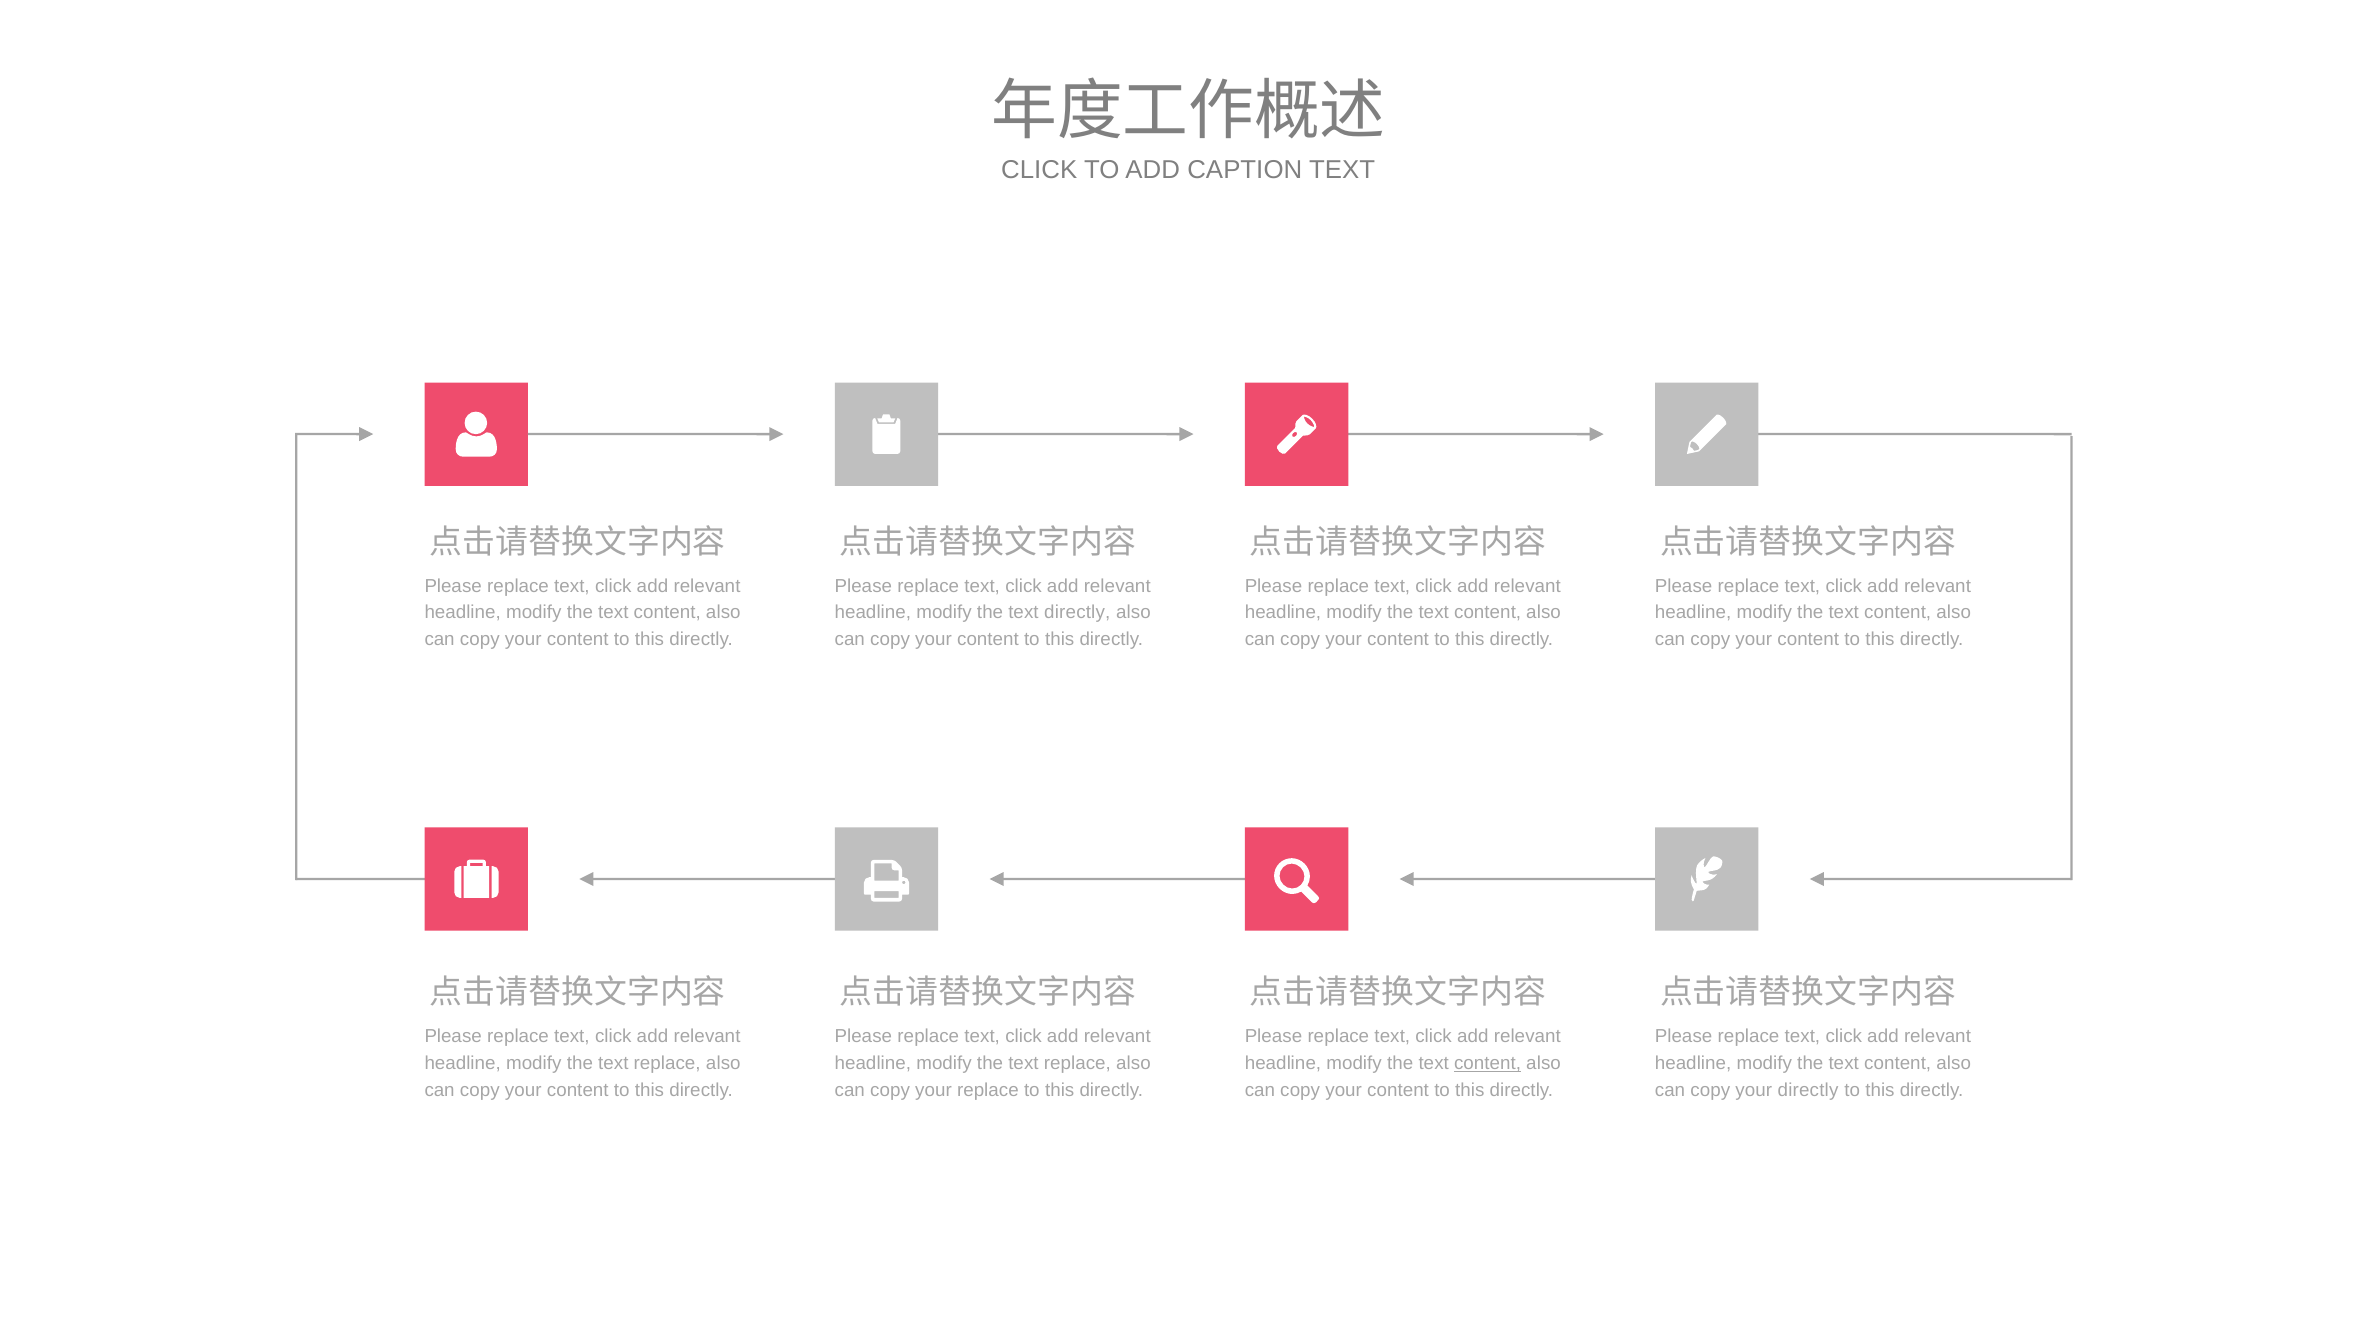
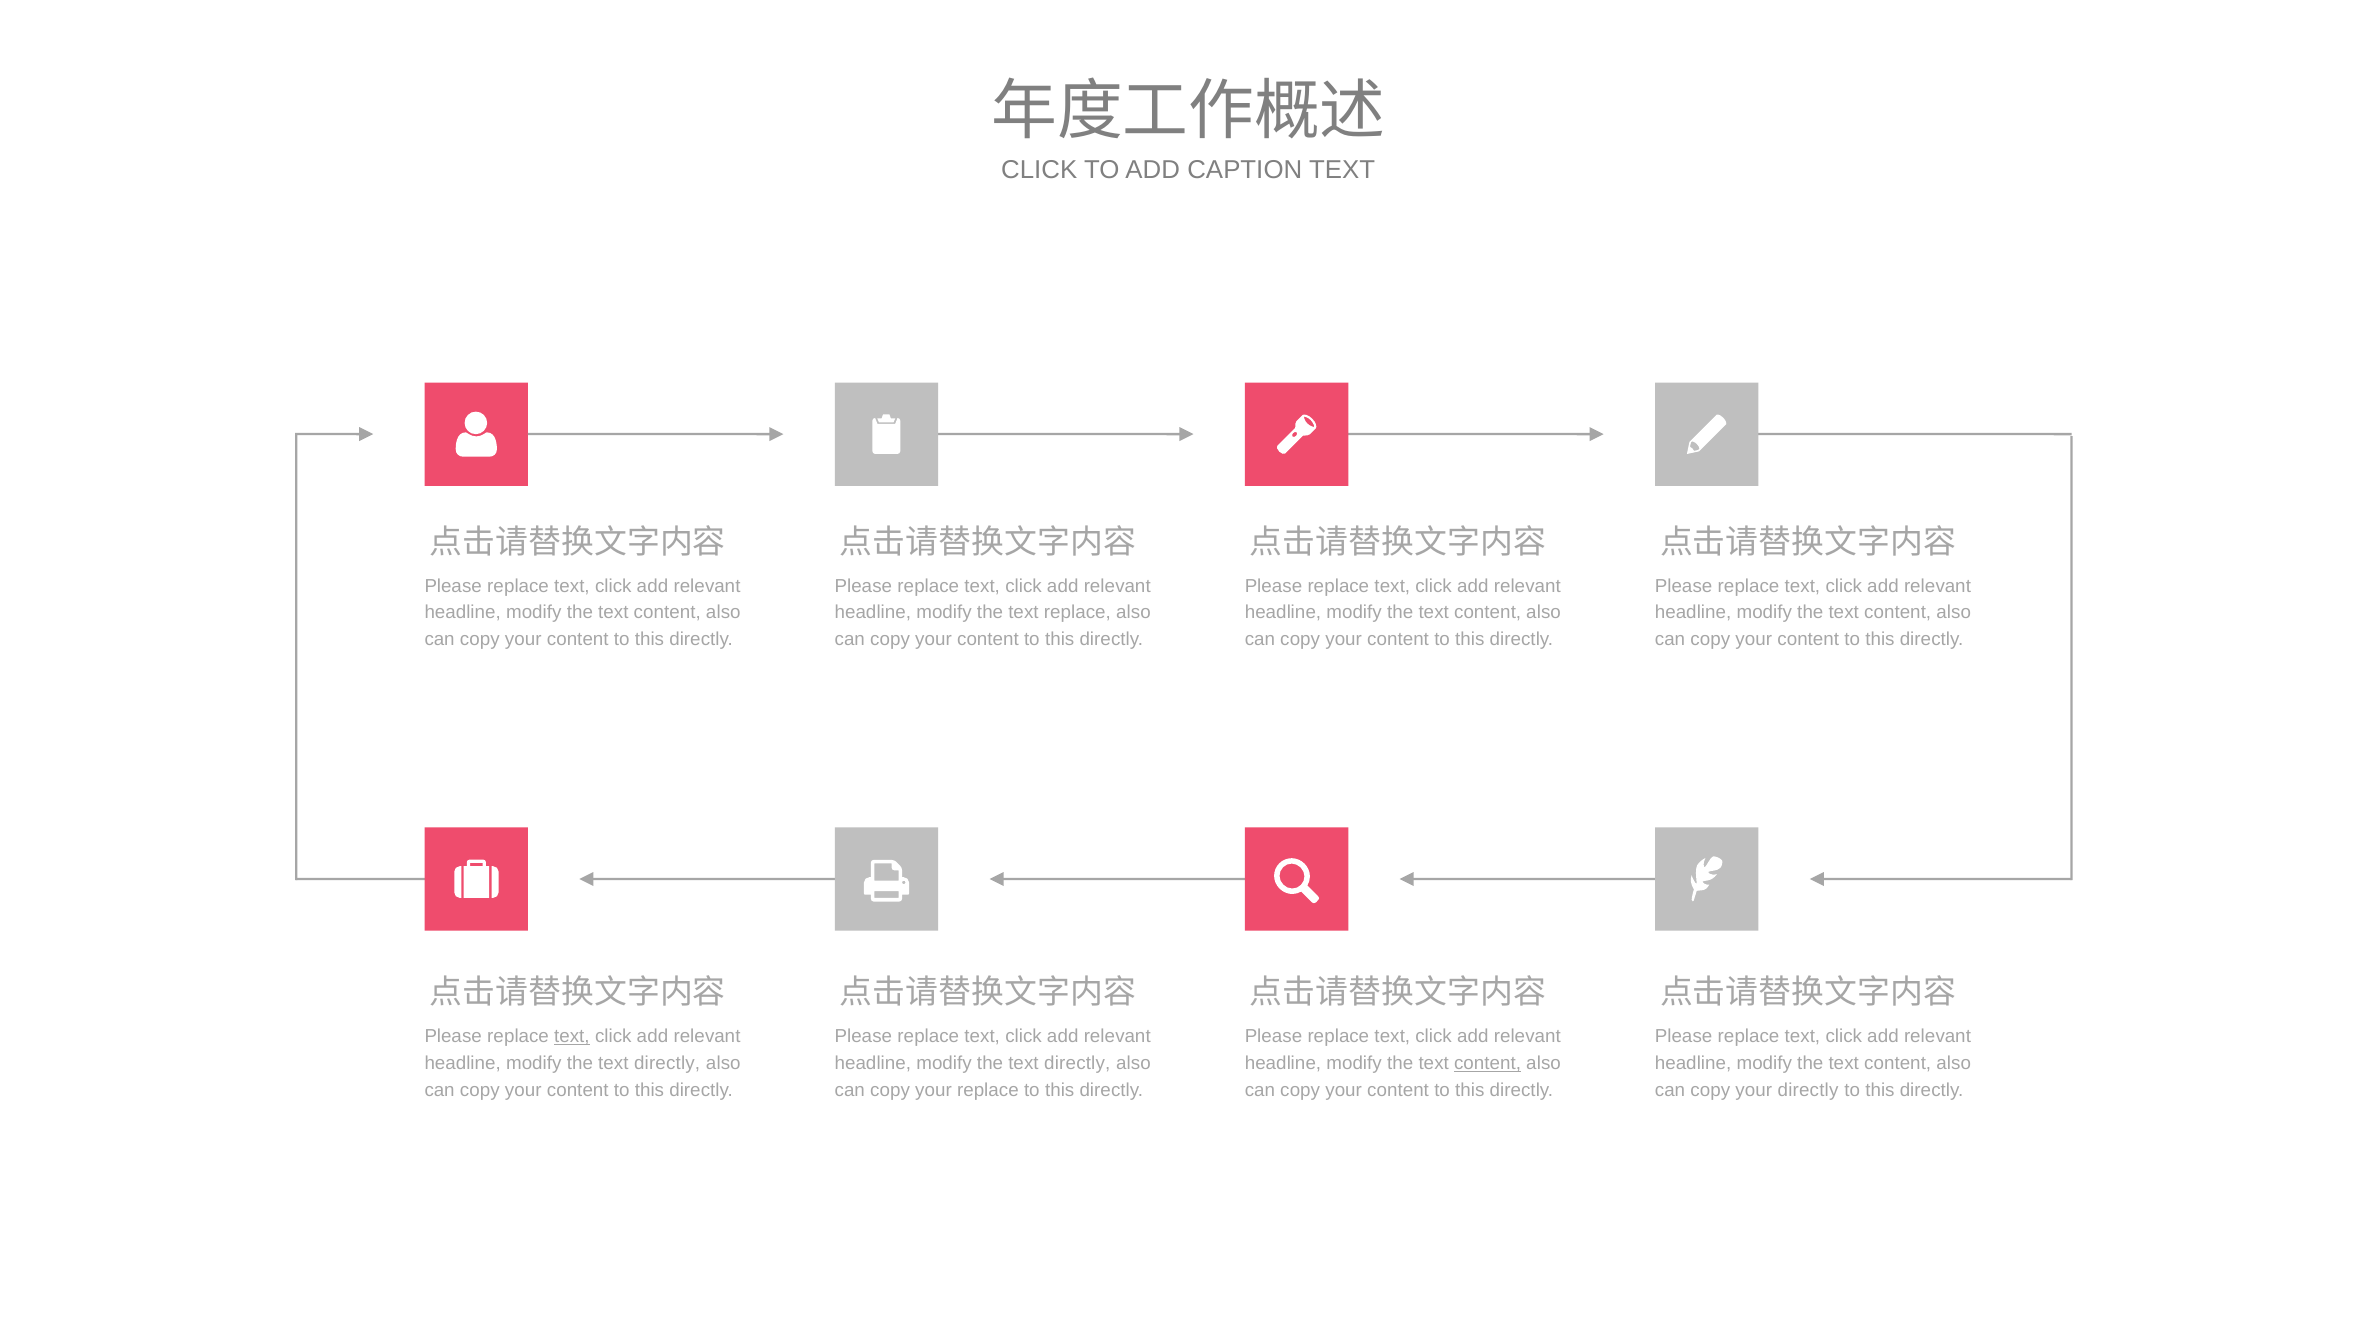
text directly: directly -> replace (1077, 613)
text underline: none -> present (572, 1036)
replace: replace -> directly (667, 1063)
replace: replace -> directly (1077, 1063)
